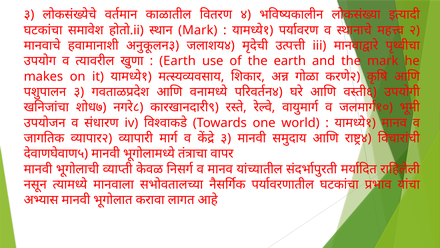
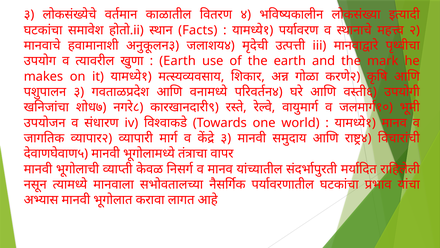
Mark: Mark -> Facts (198, 30)
